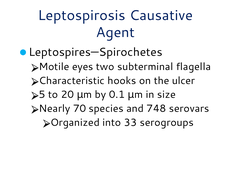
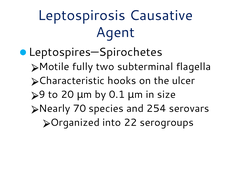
eyes: eyes -> fully (83, 67)
5: 5 -> 9 (42, 95)
748: 748 -> 254 (156, 109)
33: 33 -> 22 (130, 122)
